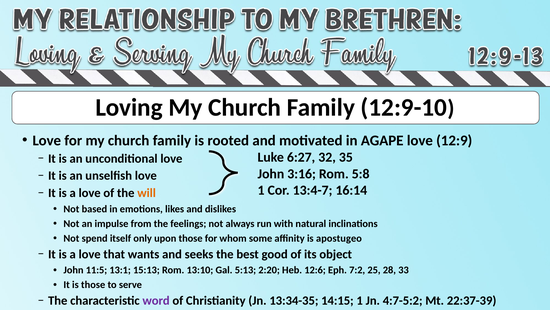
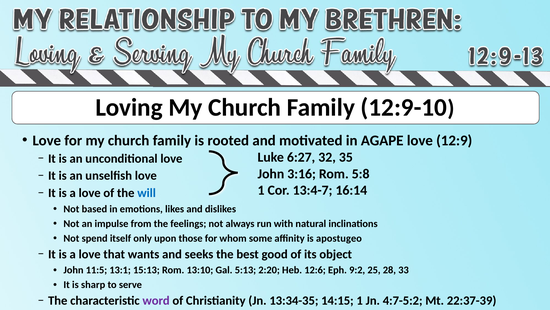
will colour: orange -> blue (147, 193)
7:2: 7:2 -> 9:2 (357, 270)
is those: those -> sharp (93, 284)
